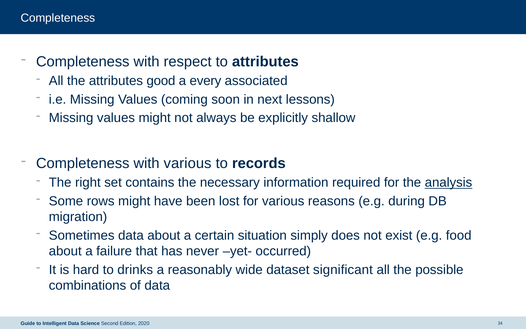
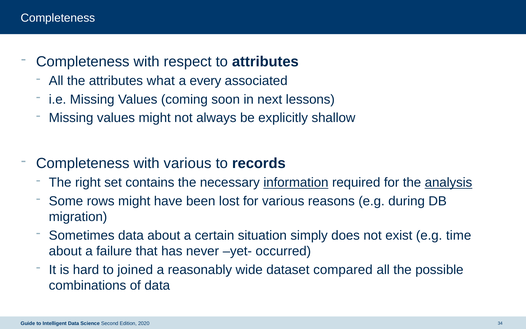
good: good -> what (161, 81)
information underline: none -> present (296, 182)
food: food -> time (459, 235)
drinks: drinks -> joined (135, 270)
significant: significant -> compared (343, 270)
